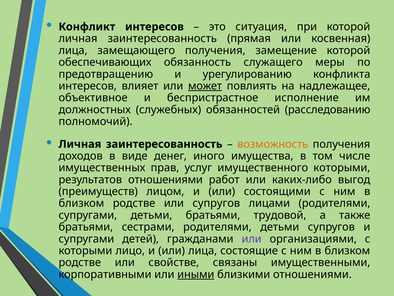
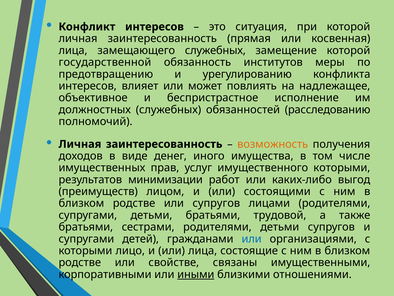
замещающего получения: получения -> служебных (215, 50)
обеспечивающих: обеспечивающих -> государственной (105, 62)
служащего: служащего -> институтов (273, 62)
может underline: present -> none (205, 86)
результатов отношениями: отношениями -> минимизации (165, 179)
или colour: purple -> blue (252, 238)
